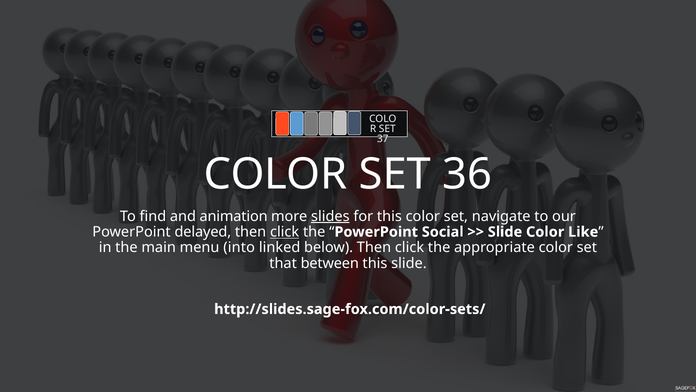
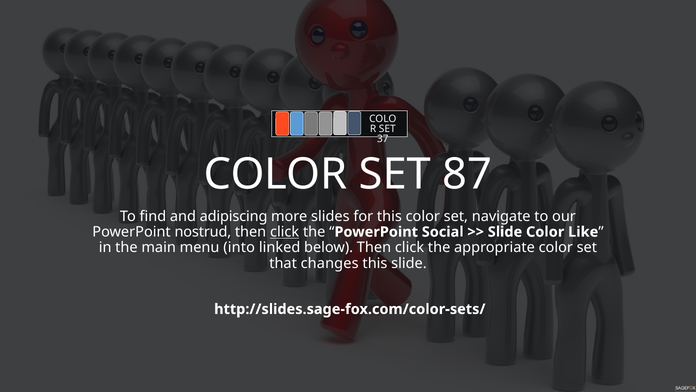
36: 36 -> 87 (467, 174)
animation: animation -> adipiscing (234, 216)
slides underline: present -> none (330, 216)
delayed: delayed -> nostrud (203, 232)
between: between -> changes (330, 263)
